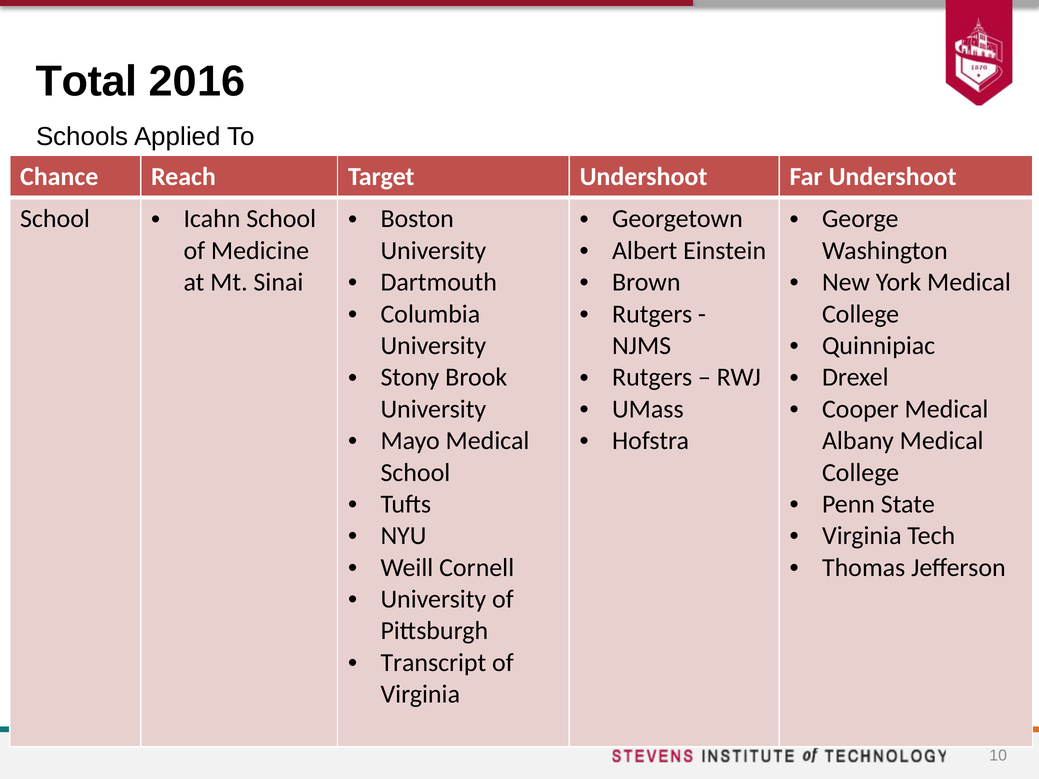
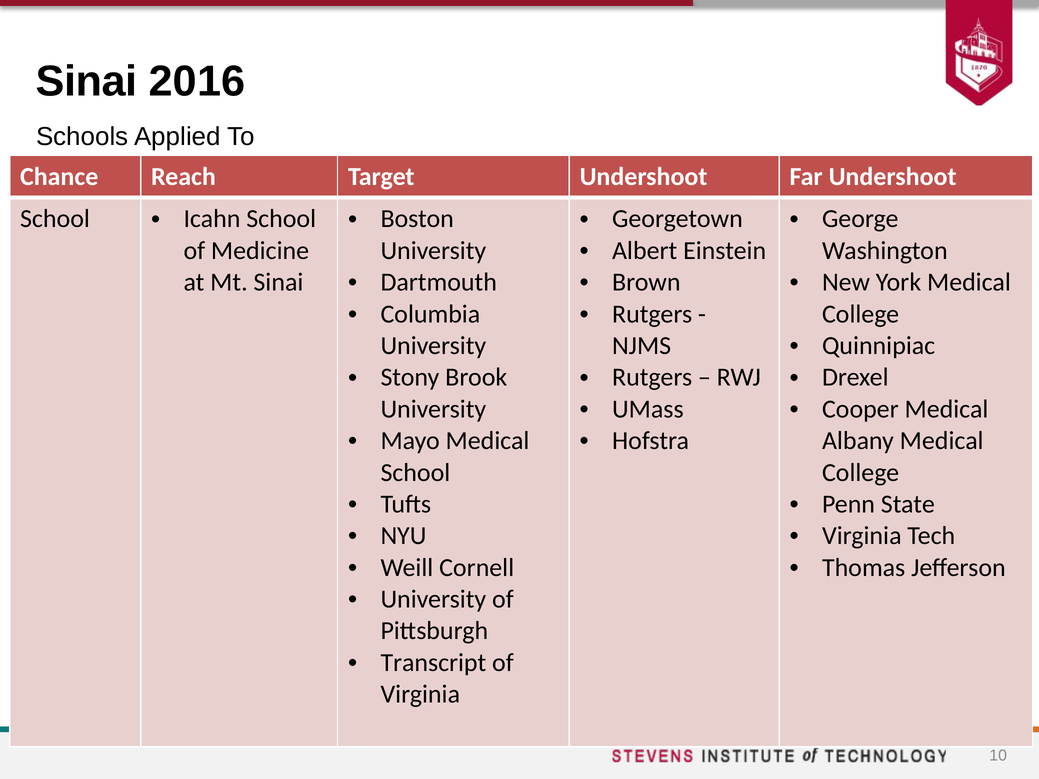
Total: Total -> Sinai (87, 82)
